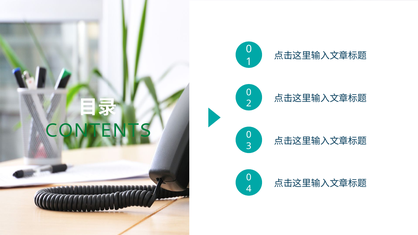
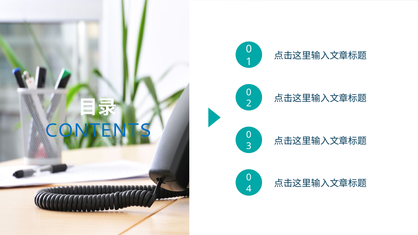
CONTENTS colour: green -> blue (98, 131)
